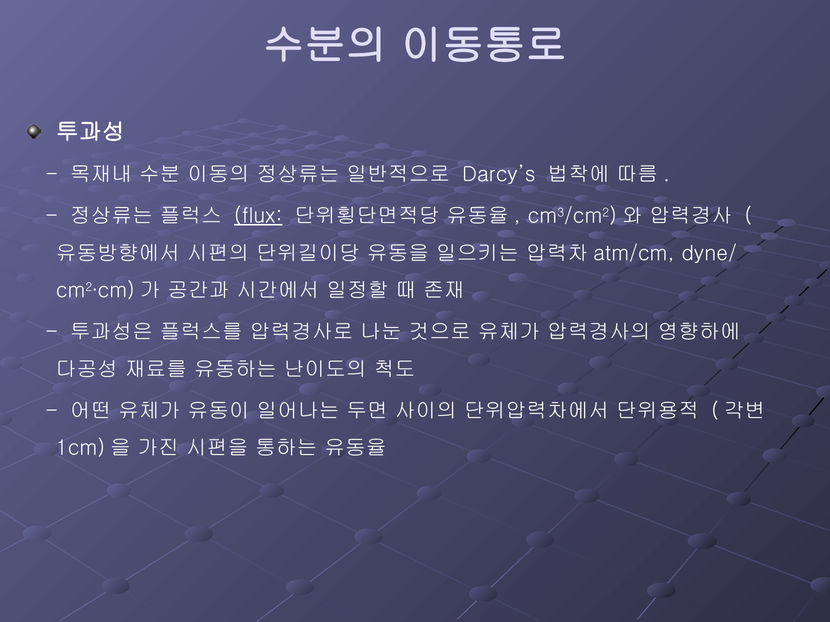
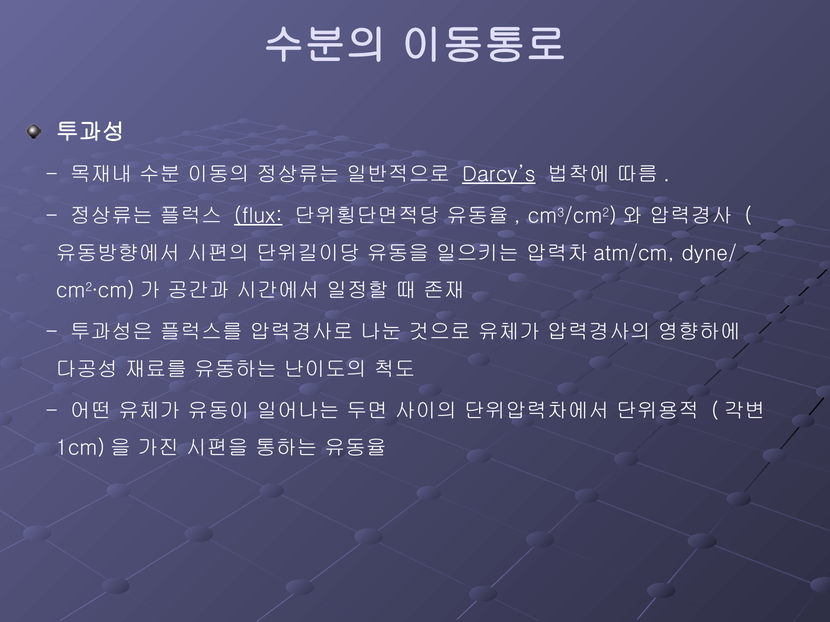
Darcy’s underline: none -> present (499, 175)
